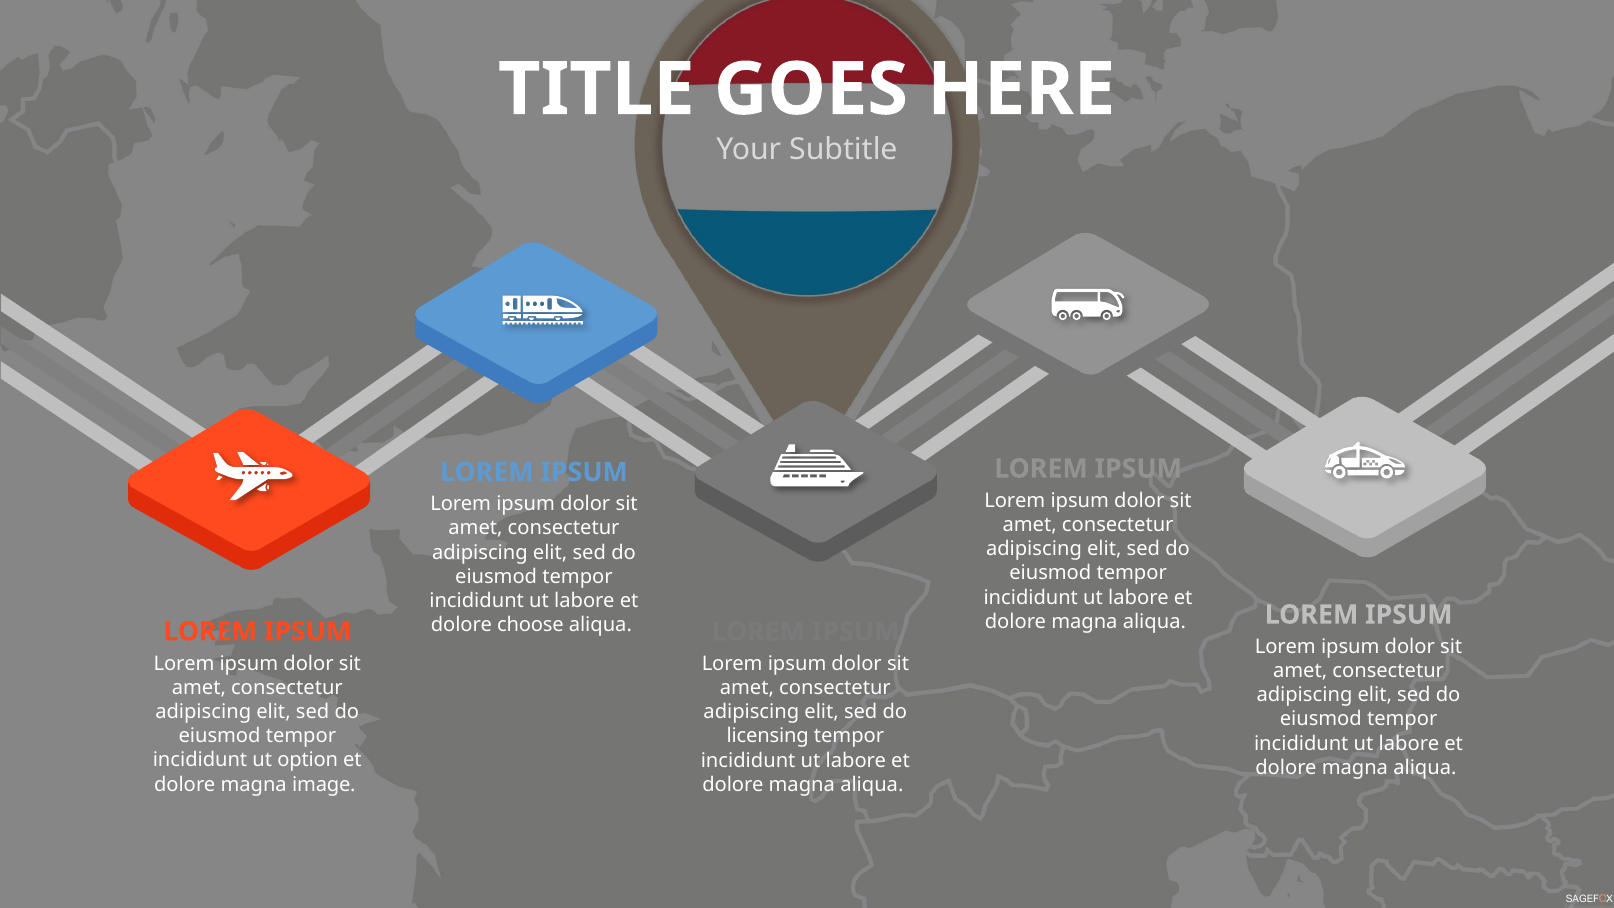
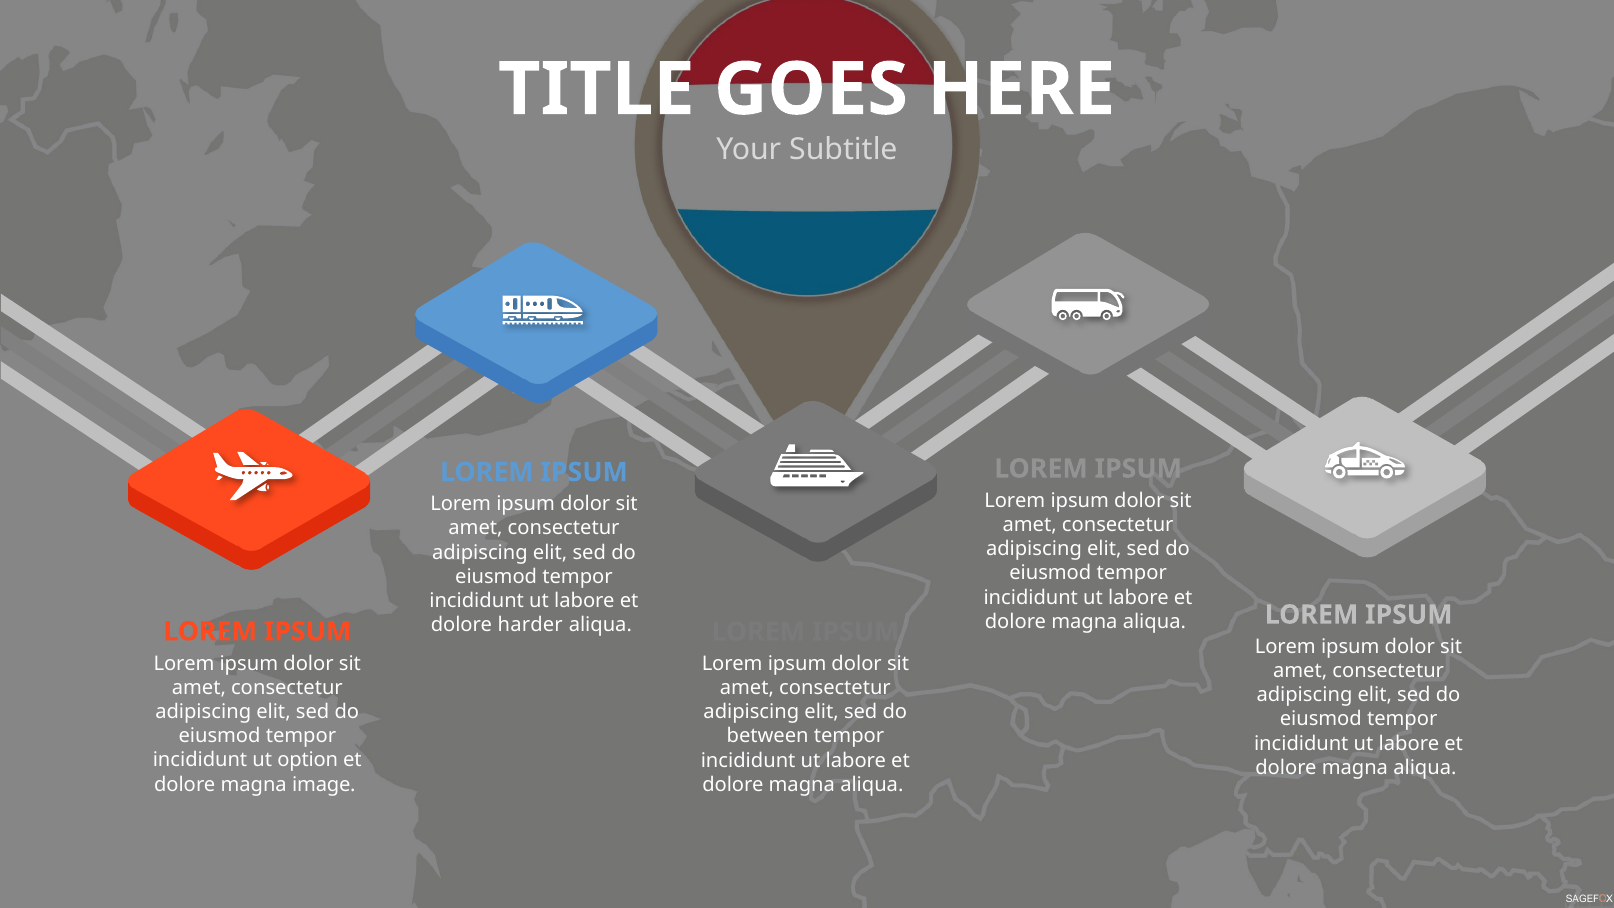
choose: choose -> harder (530, 625)
licensing: licensing -> between (768, 736)
